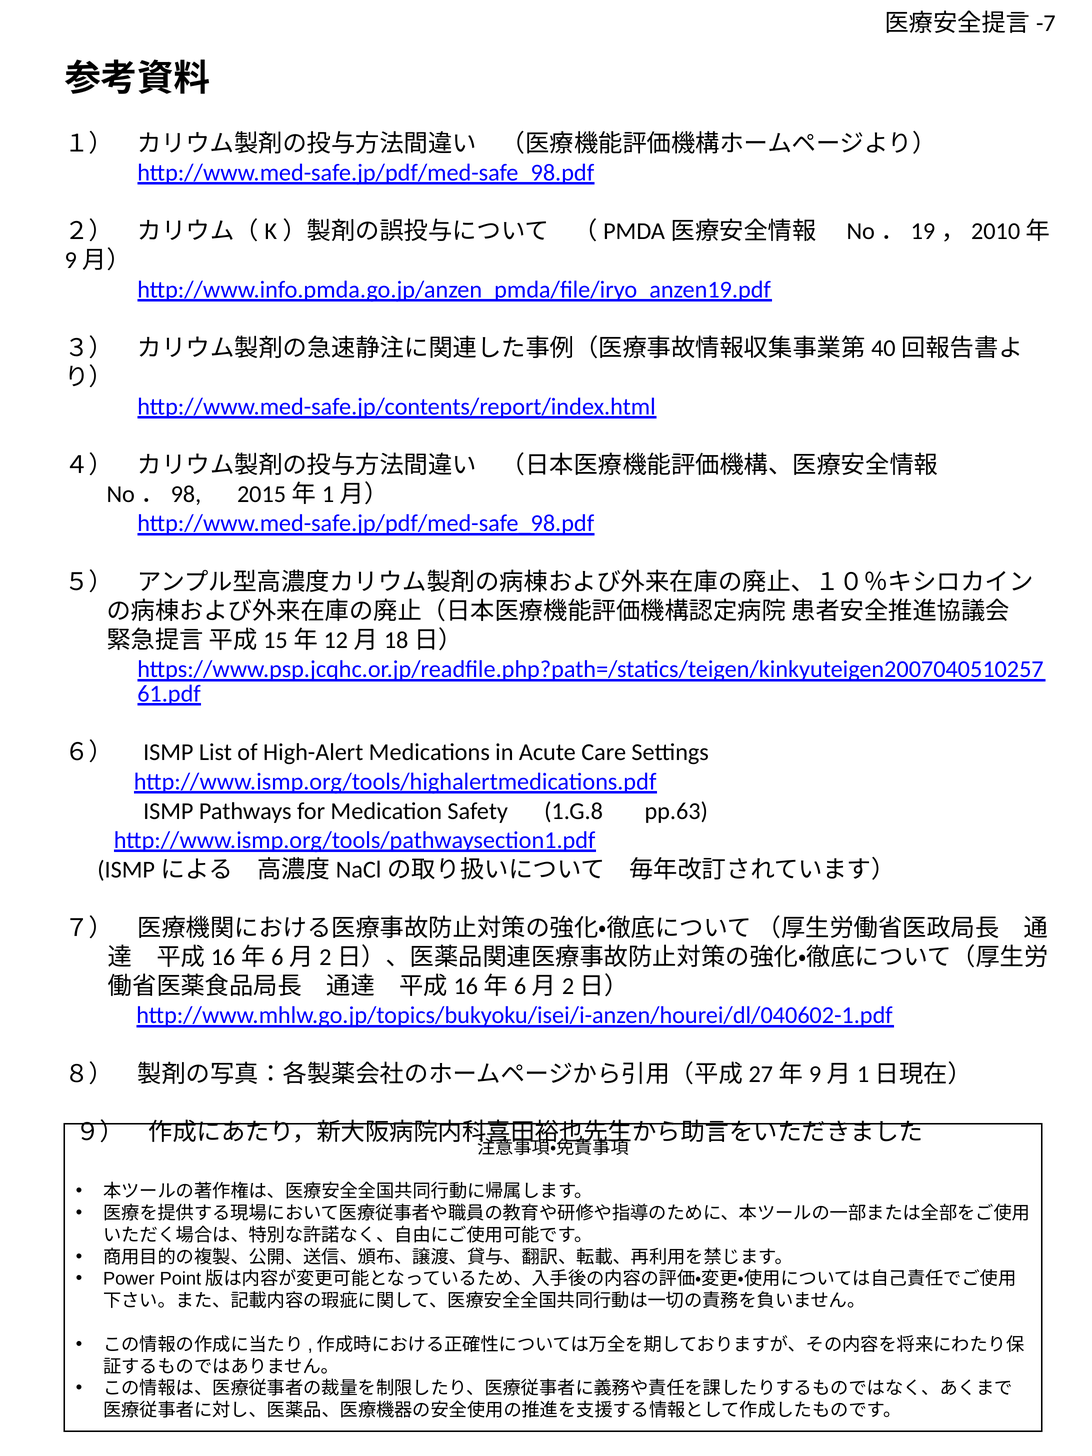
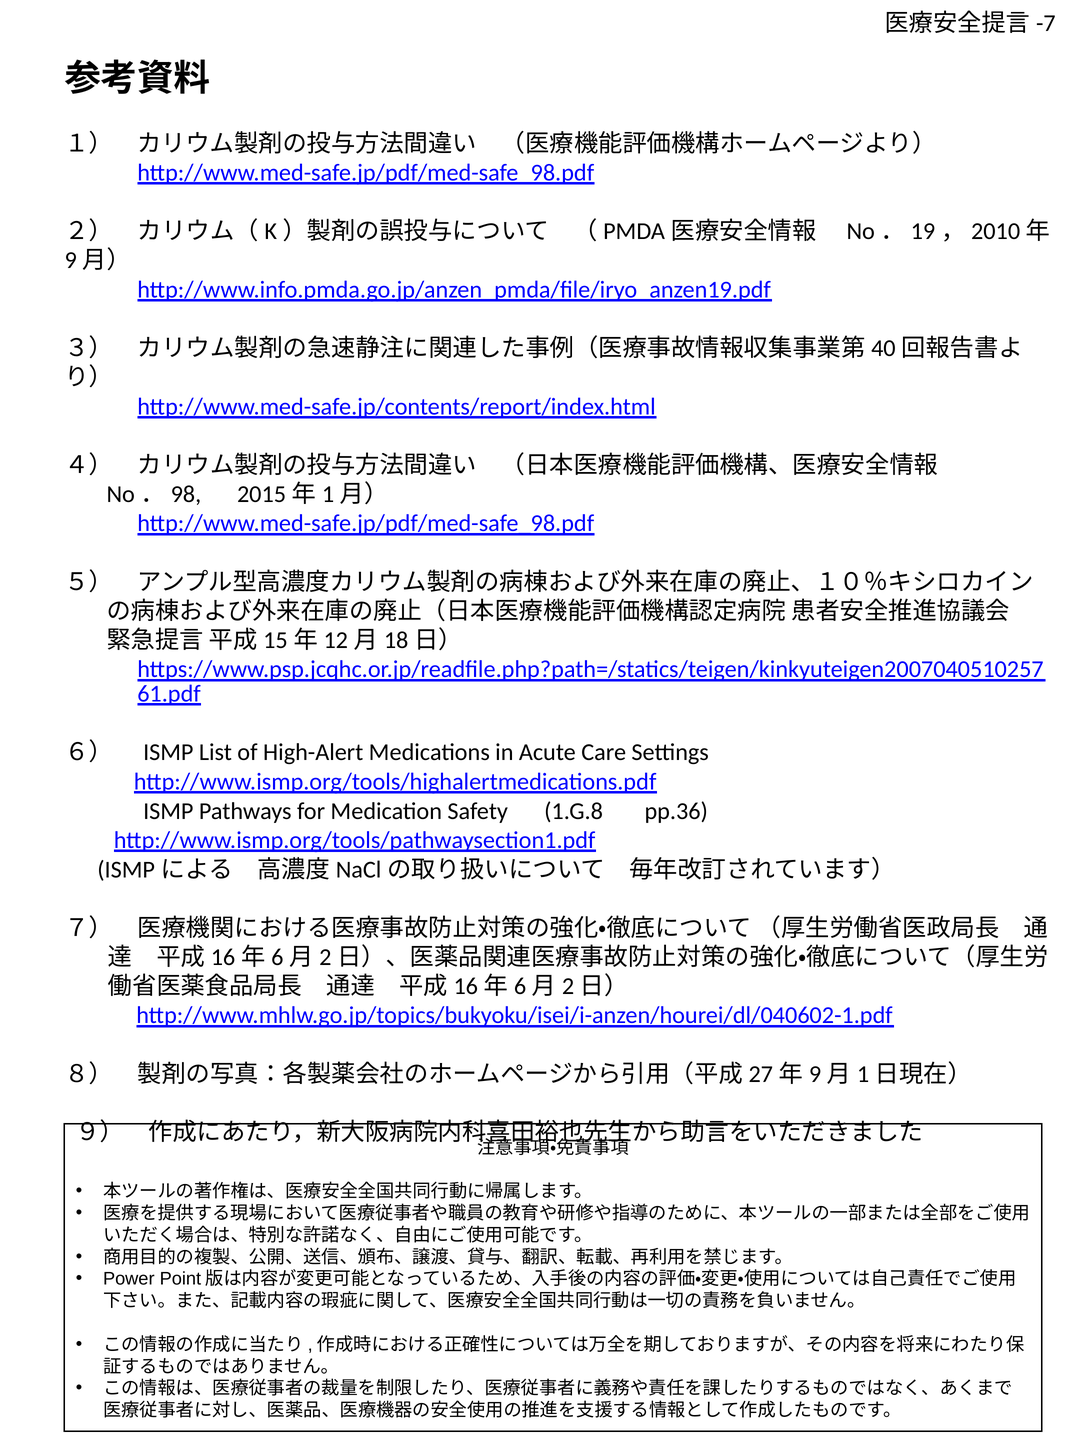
pp.63: pp.63 -> pp.36 (676, 811)
